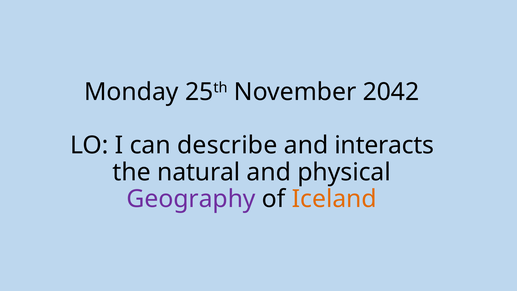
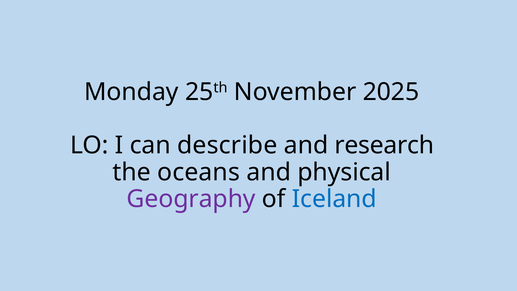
2042: 2042 -> 2025 (391, 92)
interacts: interacts -> research (384, 145)
natural: natural -> oceans (199, 172)
Iceland colour: orange -> blue (334, 199)
